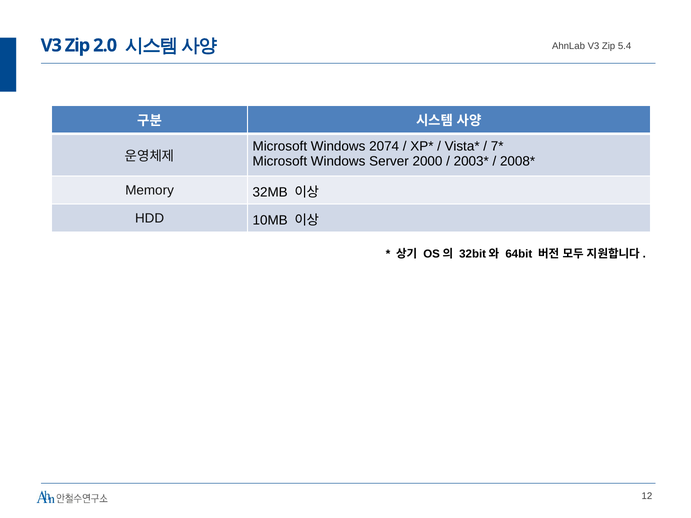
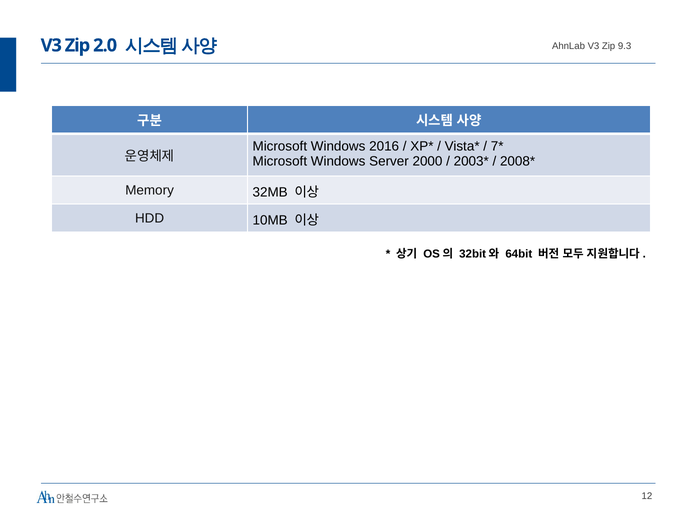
5.4: 5.4 -> 9.3 (625, 46)
2074: 2074 -> 2016 (384, 146)
